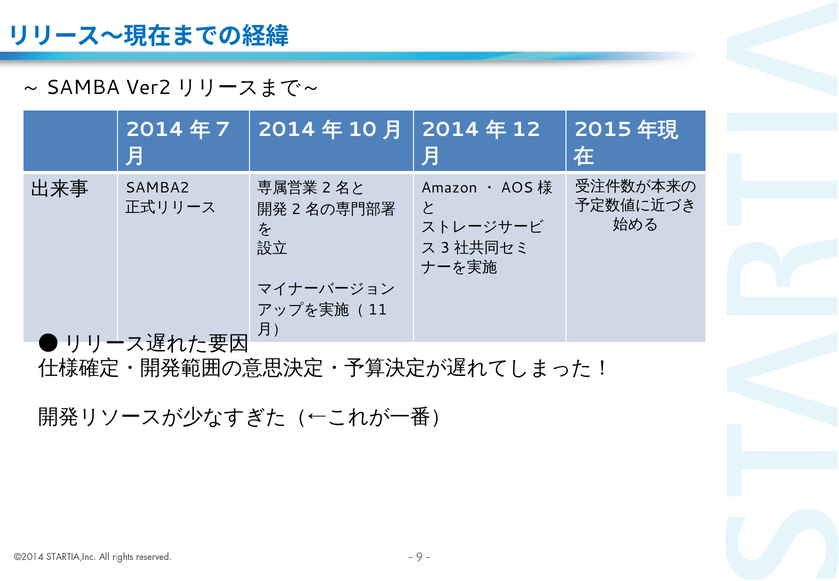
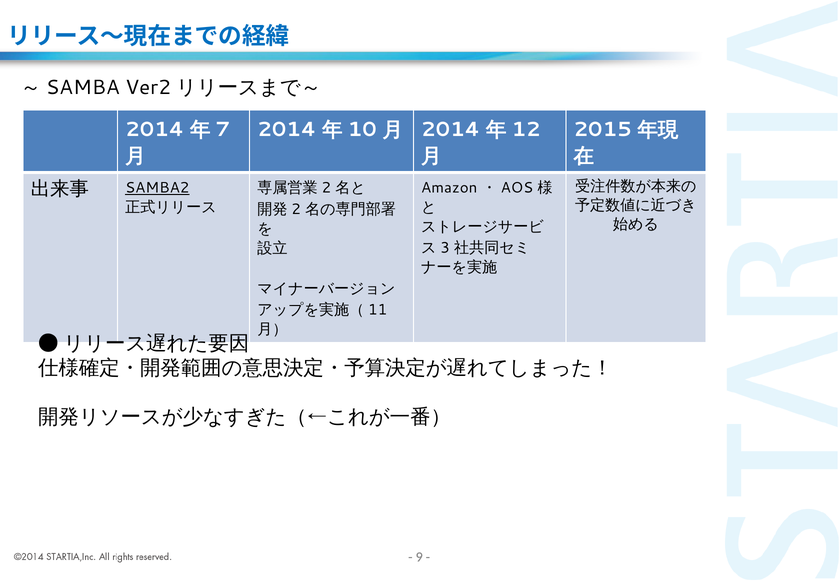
SAMBA2 underline: none -> present (157, 188)
